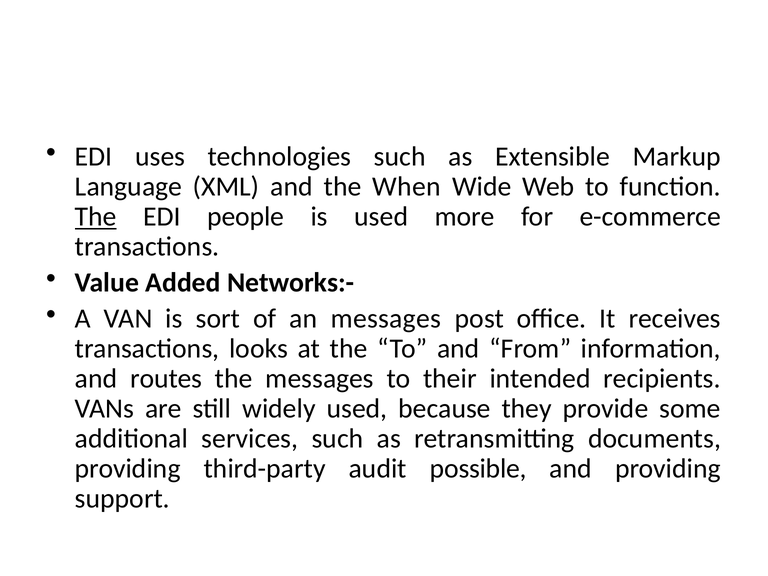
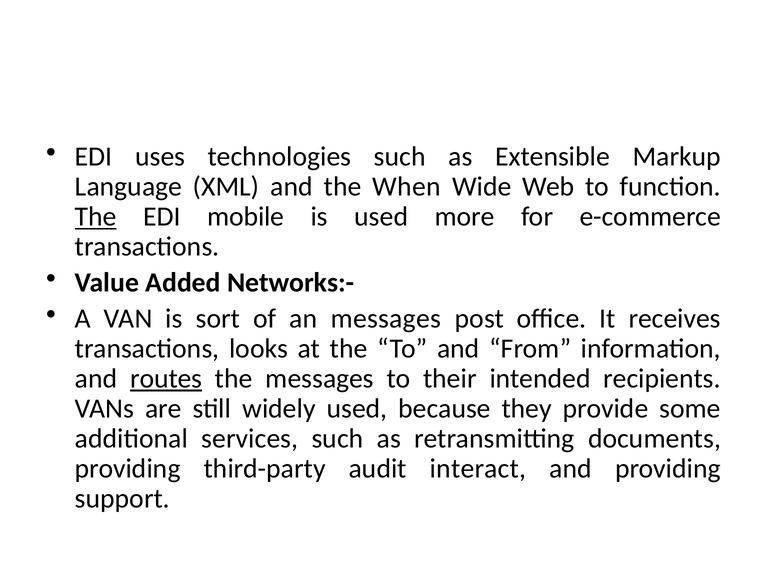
people: people -> mobile (246, 217)
routes underline: none -> present (166, 379)
possible: possible -> interact (478, 468)
